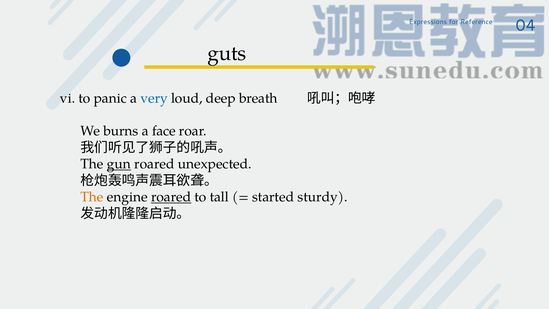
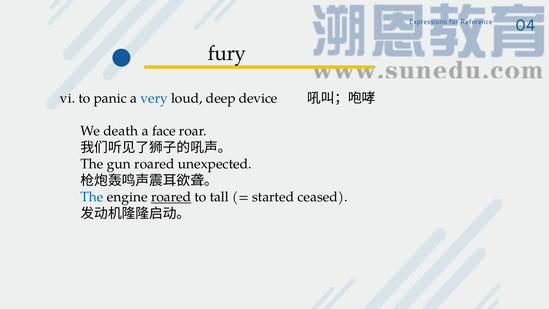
guts: guts -> fury (227, 53)
breath: breath -> device (258, 98)
burns: burns -> death (121, 131)
gun underline: present -> none (119, 164)
The colour: orange -> blue (92, 197)
sturdy: sturdy -> ceased (323, 197)
